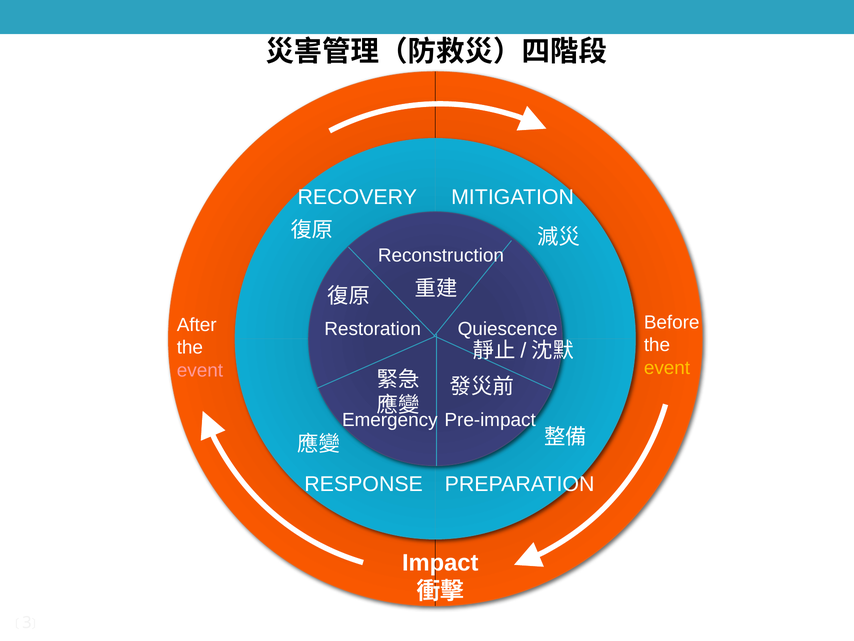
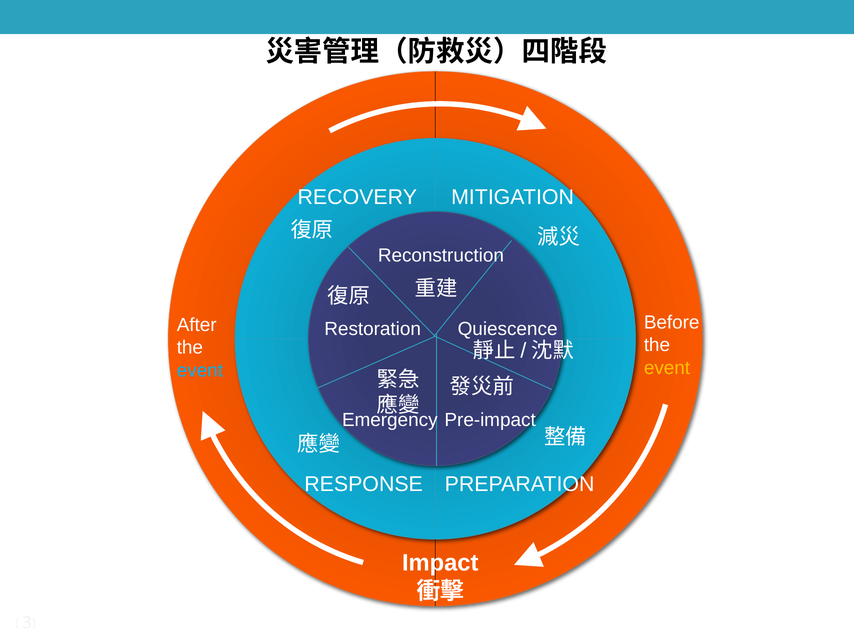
event colour: pink -> light blue (200, 370)
